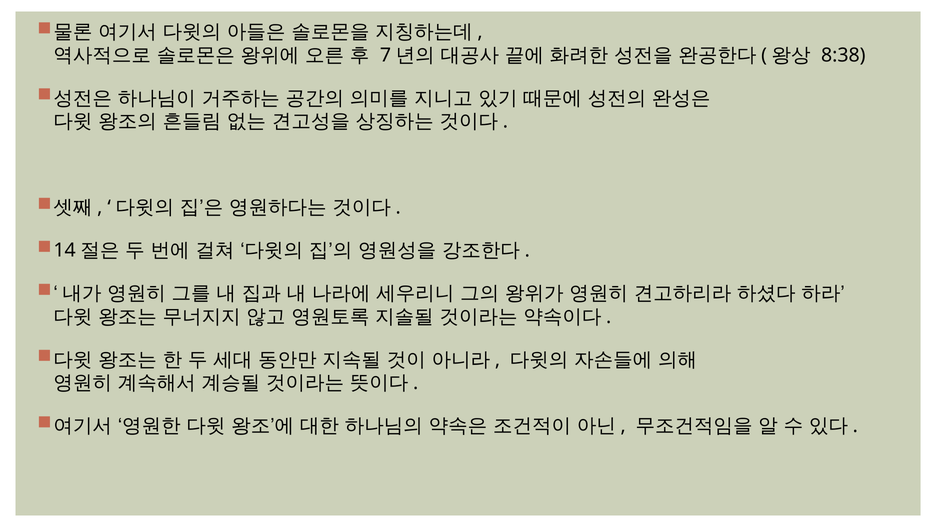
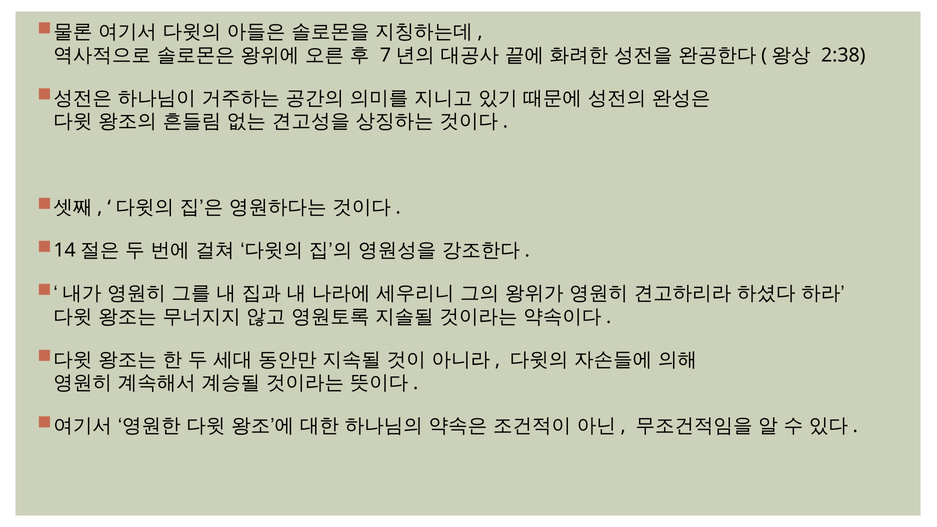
8:38: 8:38 -> 2:38 (843, 55)
